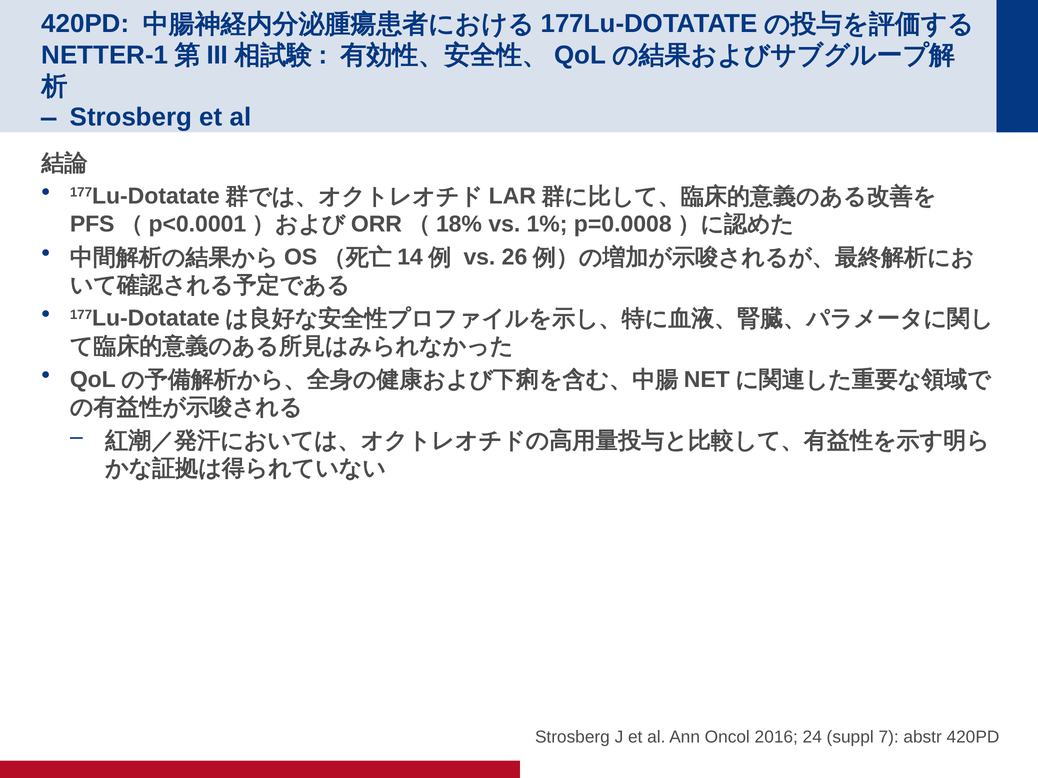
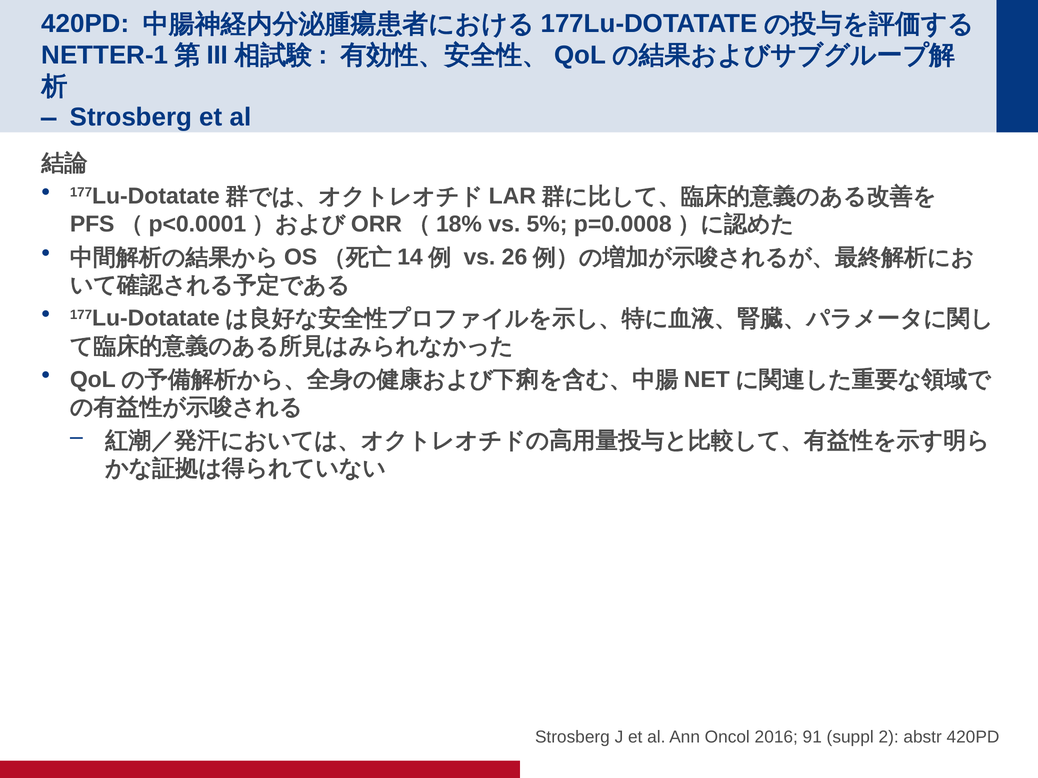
1%: 1% -> 5% (547, 224)
24: 24 -> 91 (812, 738)
7: 7 -> 2 (889, 738)
